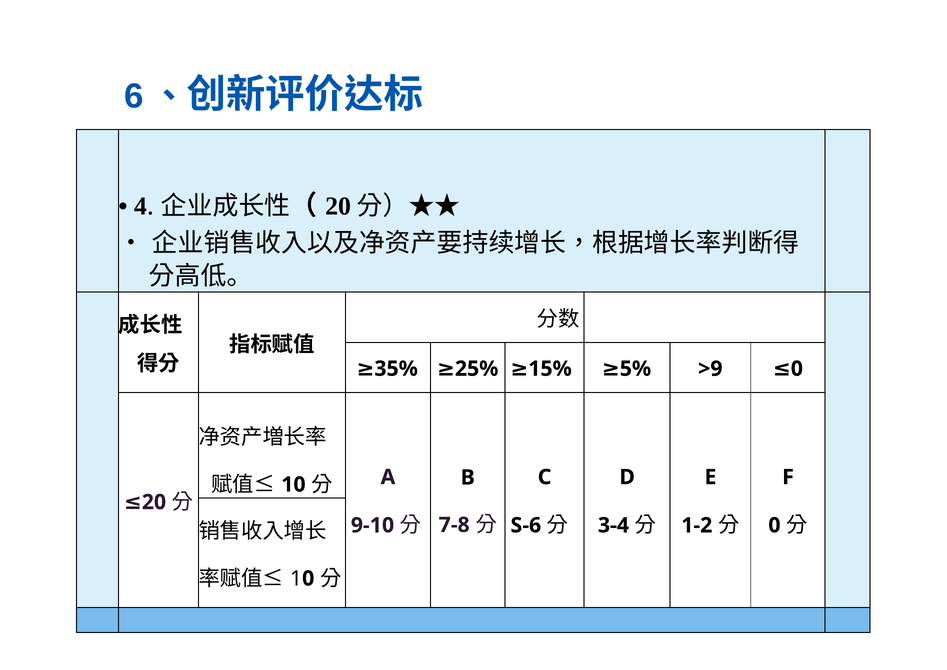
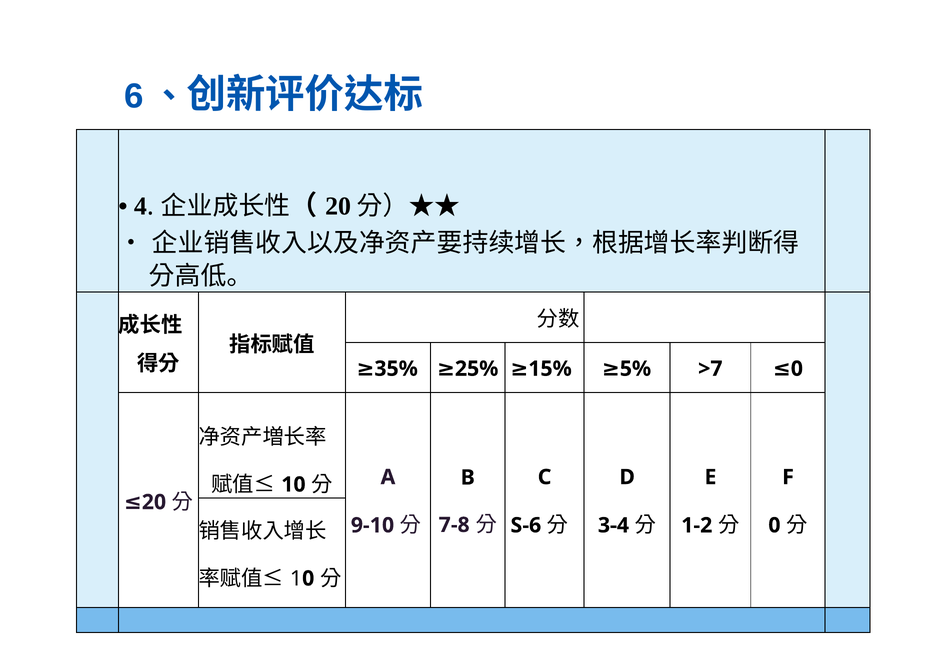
>9: >9 -> >7 (710, 369)
